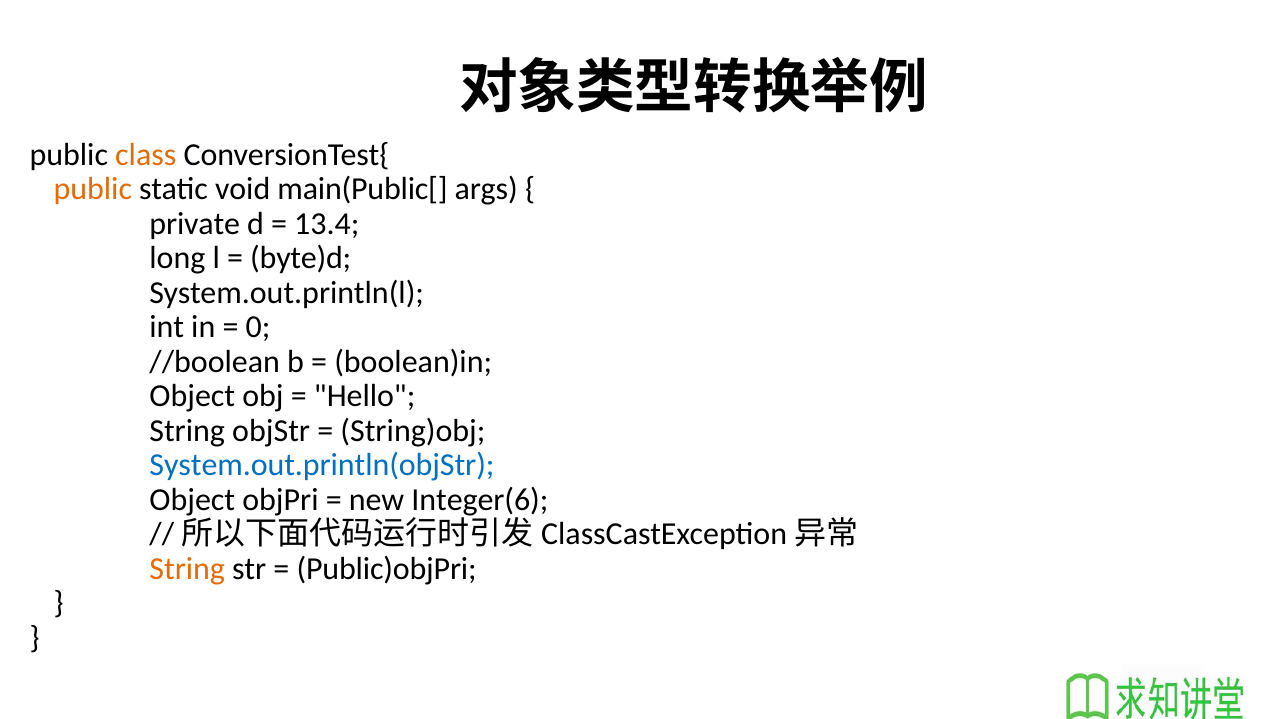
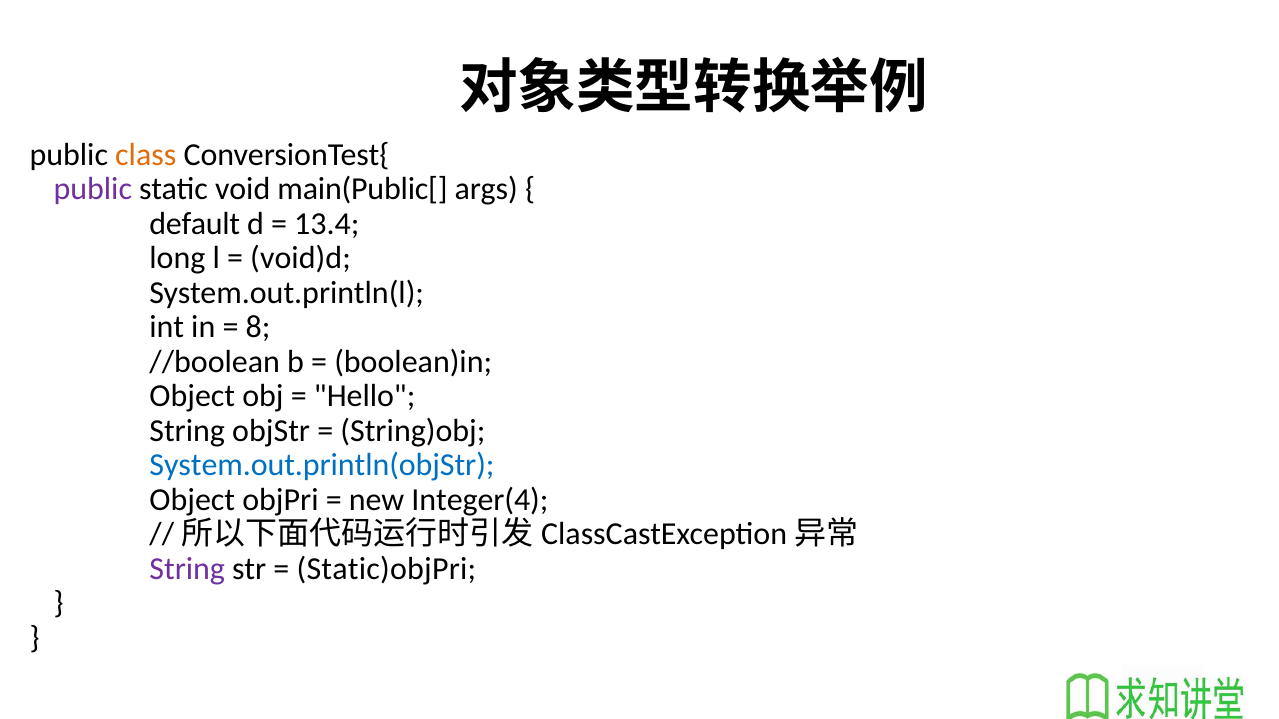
public colour: orange -> purple (93, 189)
private: private -> default (195, 224)
byte)d: byte)d -> void)d (301, 258)
0: 0 -> 8 (258, 327)
Integer(6: Integer(6 -> Integer(4 (480, 500)
String colour: orange -> purple (187, 569)
Public)objPri: Public)objPri -> Static)objPri (386, 569)
